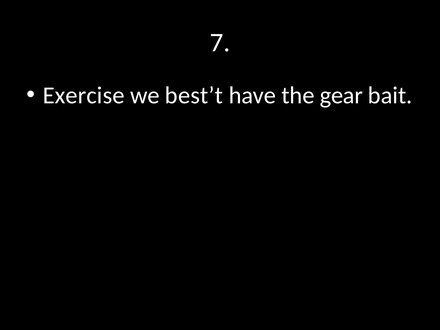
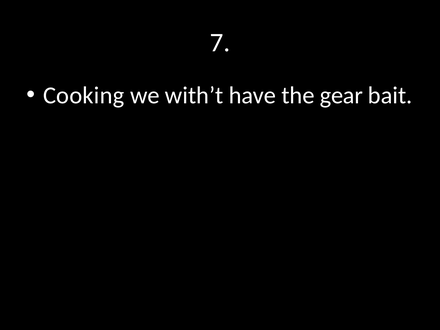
Exercise: Exercise -> Cooking (84, 96)
best’t: best’t -> with’t (194, 96)
